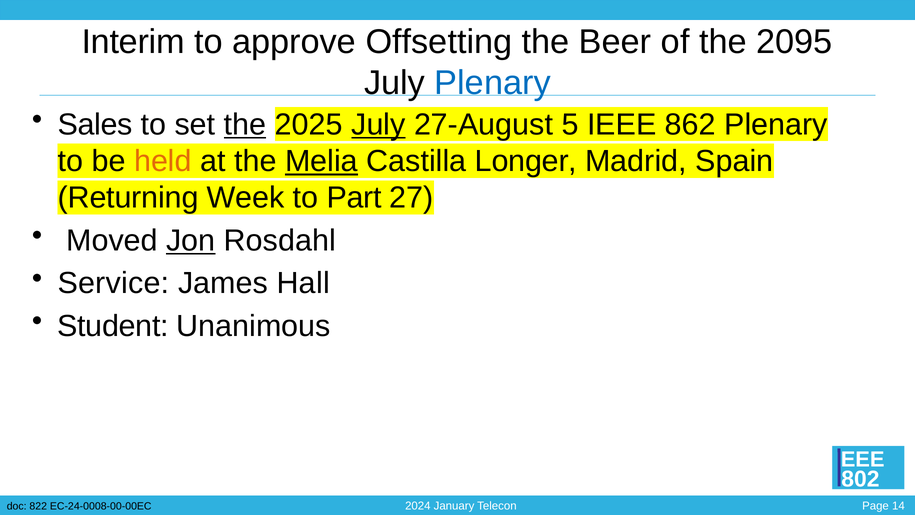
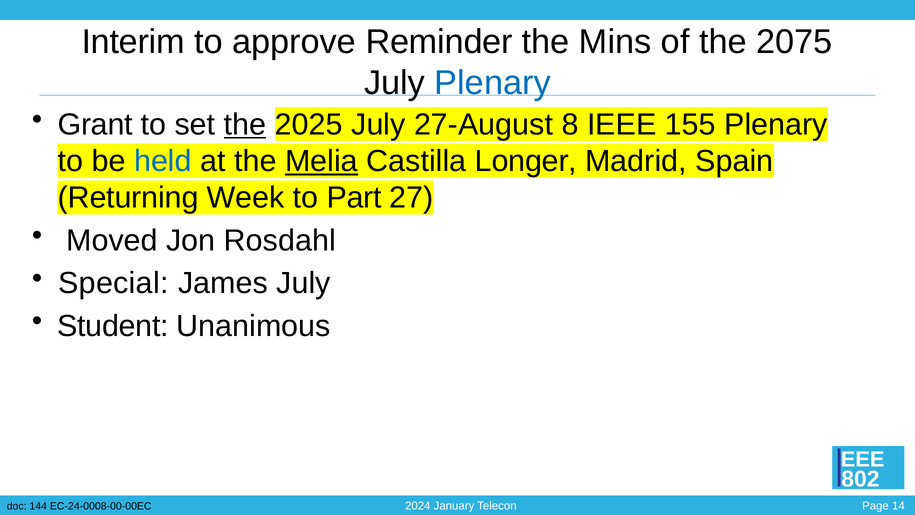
Offsetting: Offsetting -> Reminder (439, 42)
Beer: Beer -> Mins (615, 42)
2095: 2095 -> 2075 (794, 42)
Sales: Sales -> Grant (95, 125)
July underline: present -> none (378, 125)
5: 5 -> 8 (570, 125)
862: 862 -> 155 (690, 125)
held colour: orange -> blue (163, 161)
Jon underline: present -> none (191, 240)
Service: Service -> Special (113, 283)
James Hall: Hall -> July (303, 283)
822: 822 -> 144 (38, 506)
